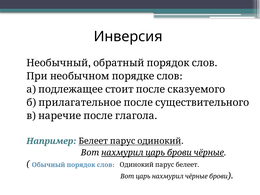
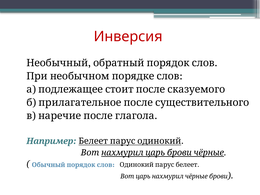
Инверсия colour: black -> red (128, 37)
